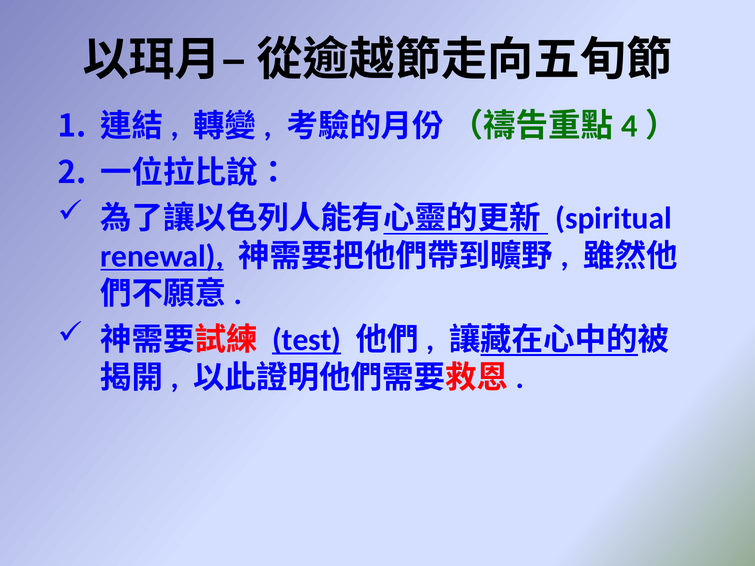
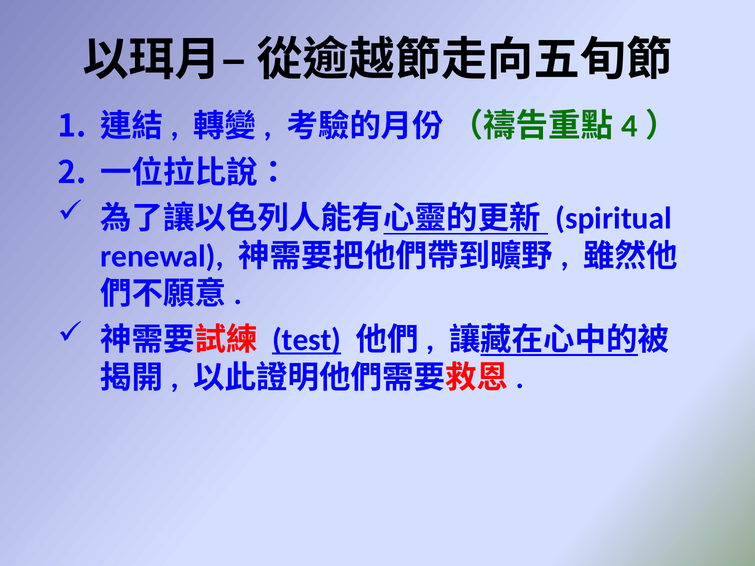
renewal underline: present -> none (162, 256)
